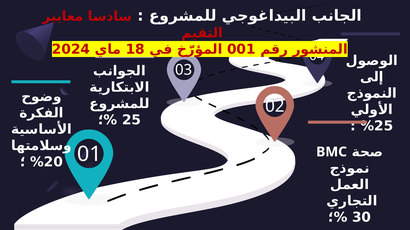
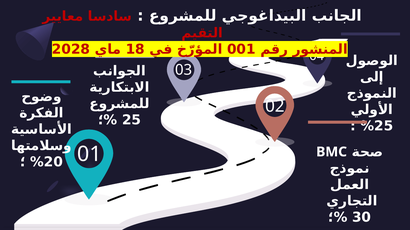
2024: 2024 -> 2028 (71, 49)
